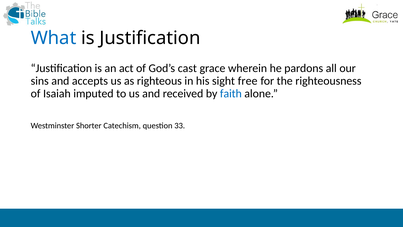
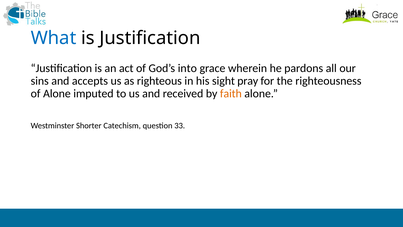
cast: cast -> into (187, 68)
free: free -> pray (248, 81)
of Isaiah: Isaiah -> Alone (57, 94)
faith colour: blue -> orange (231, 94)
